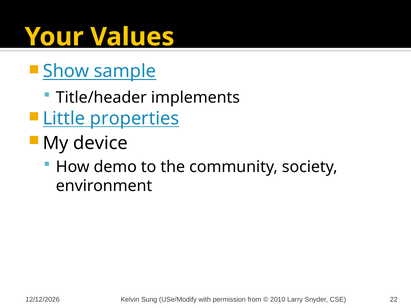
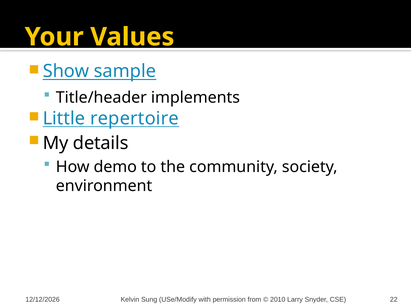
properties: properties -> repertoire (134, 118)
device: device -> details (101, 143)
